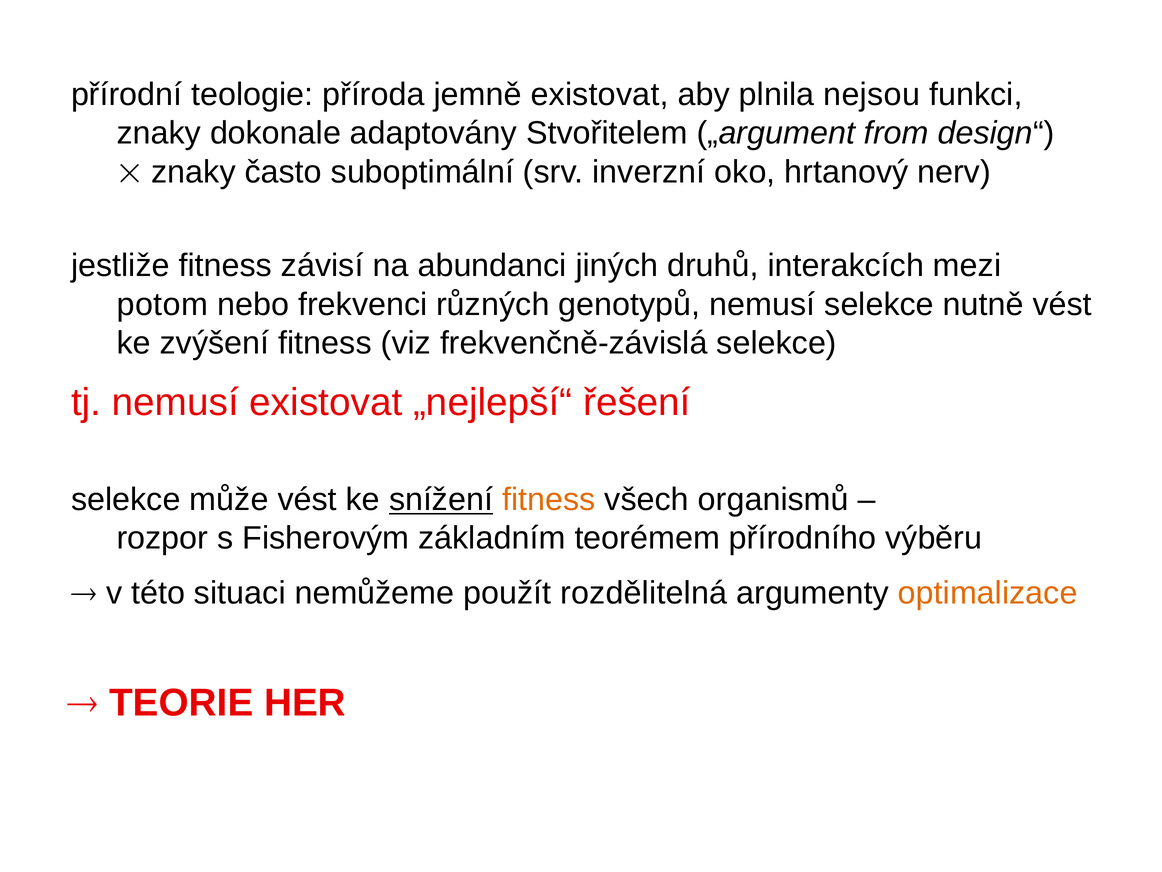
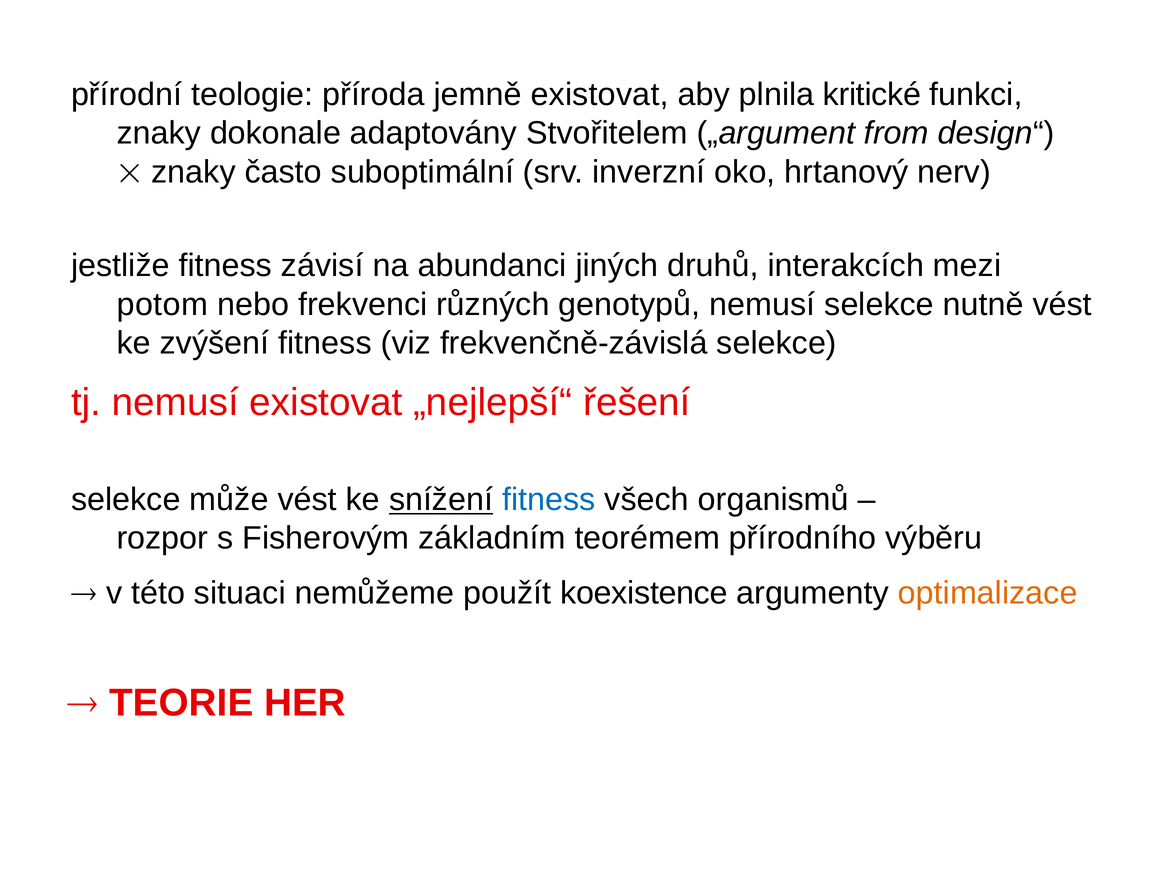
nejsou: nejsou -> kritické (872, 94)
fitness colour: orange -> blue (549, 499)
rozdělitelná: rozdělitelná -> koexistence (644, 593)
